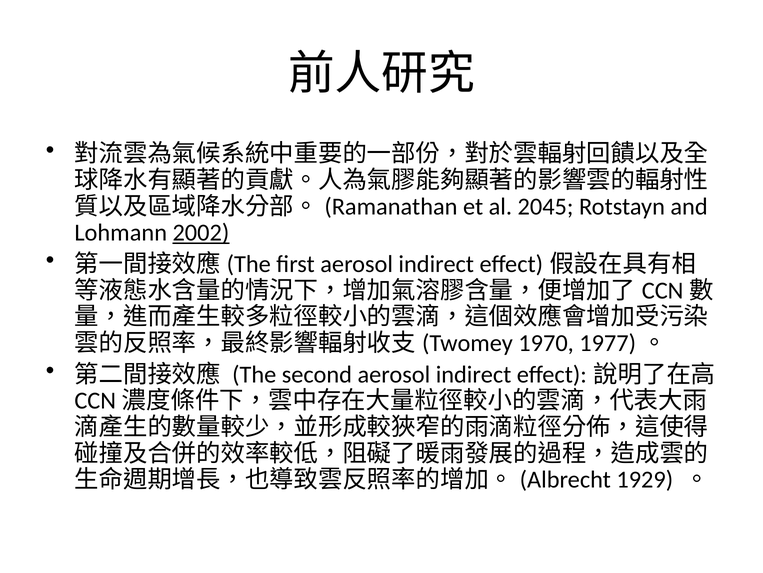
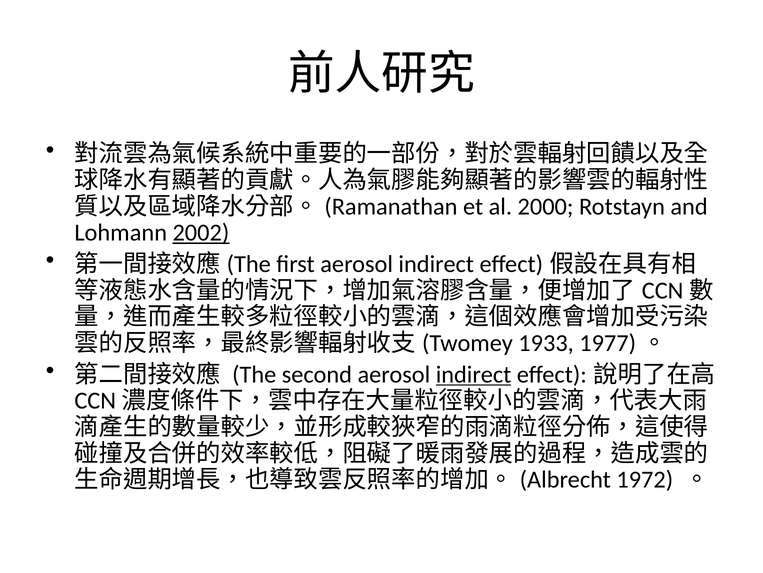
2045: 2045 -> 2000 (546, 206)
1970: 1970 -> 1933 (546, 343)
indirect underline: none -> present (474, 374)
1929: 1929 -> 1972 (645, 479)
